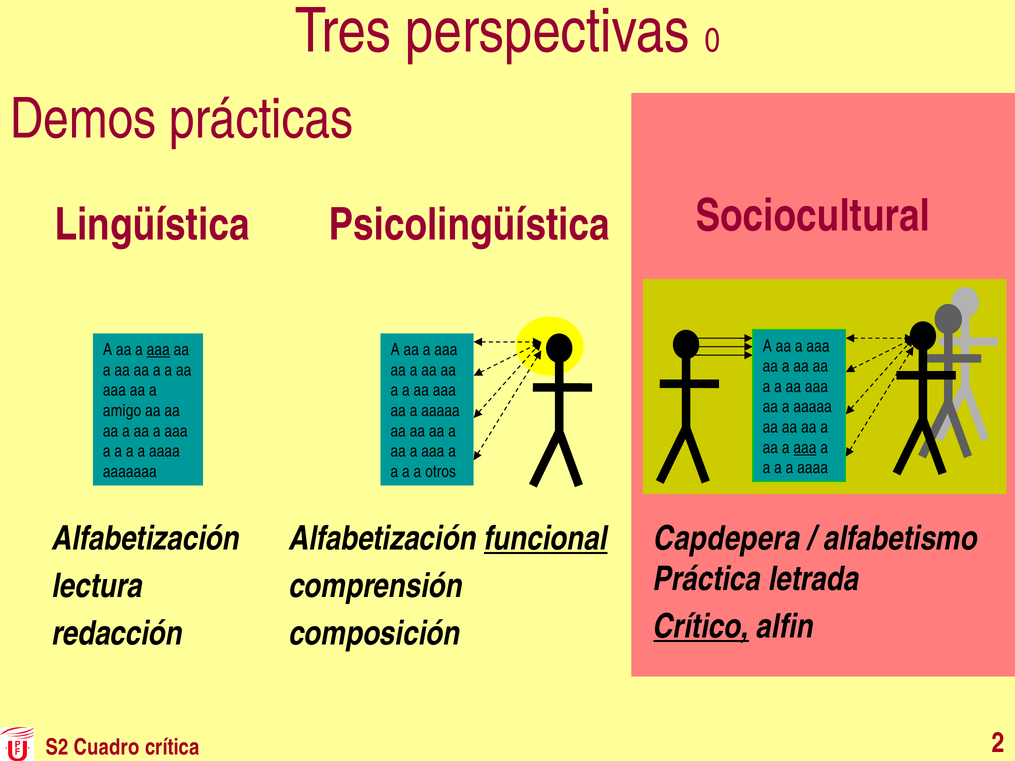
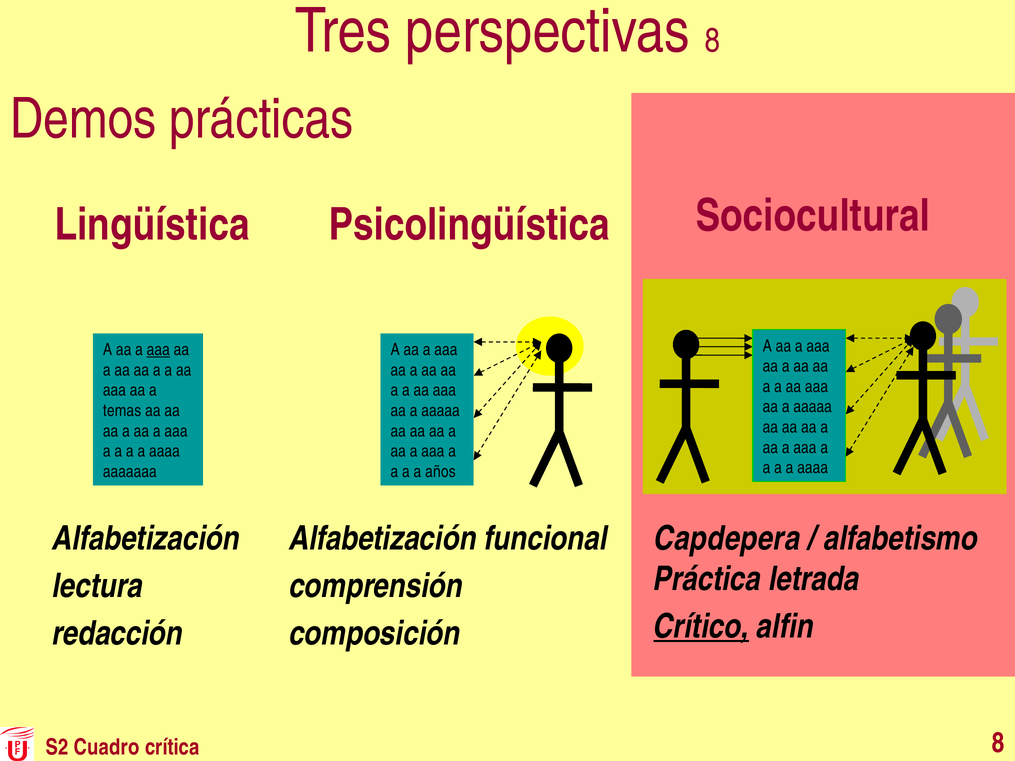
perspectivas 0: 0 -> 8 (712, 40)
amigo: amigo -> temas (122, 411)
aaa underline: present -> none (805, 448)
otros: otros -> años (441, 472)
funcional underline: present -> none (546, 539)
crítica 2: 2 -> 8 (998, 743)
